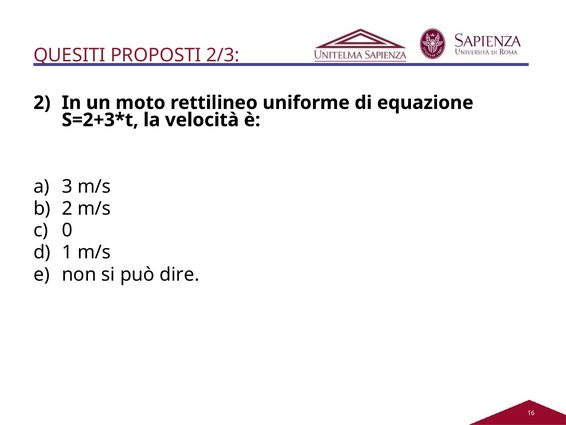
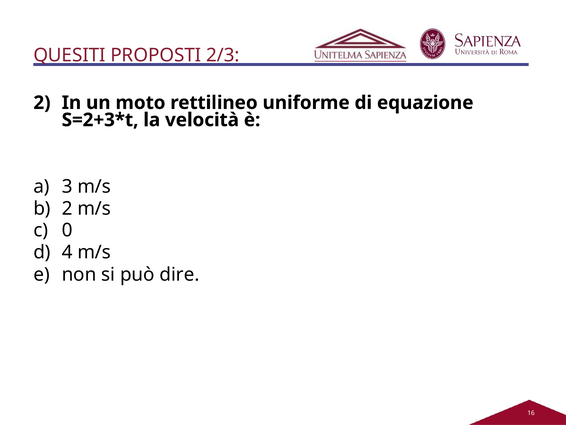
1: 1 -> 4 (67, 252)
